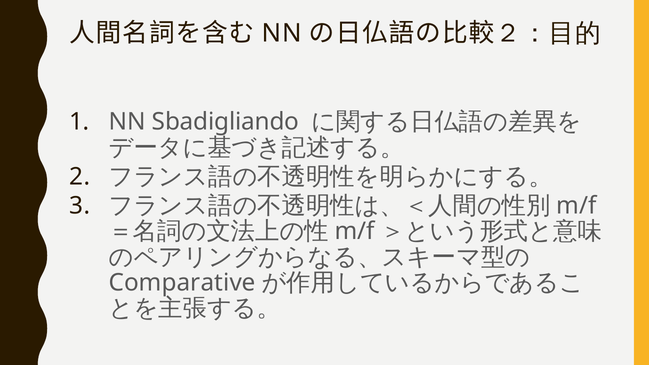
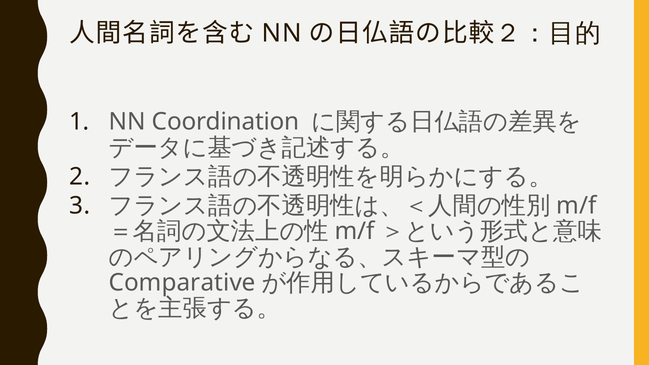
Sbadigliando: Sbadigliando -> Coordination (226, 122)
